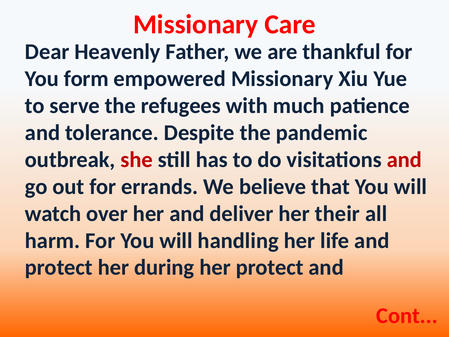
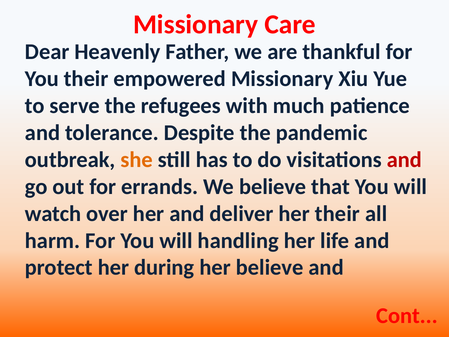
You form: form -> their (86, 79)
she colour: red -> orange (137, 160)
her protect: protect -> believe (270, 267)
